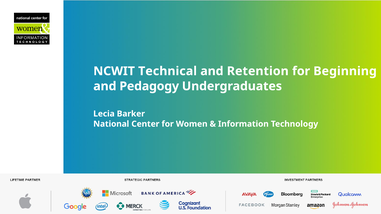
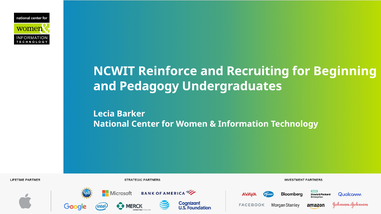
Technical: Technical -> Reinforce (168, 71)
Retention: Retention -> Recruiting (258, 71)
